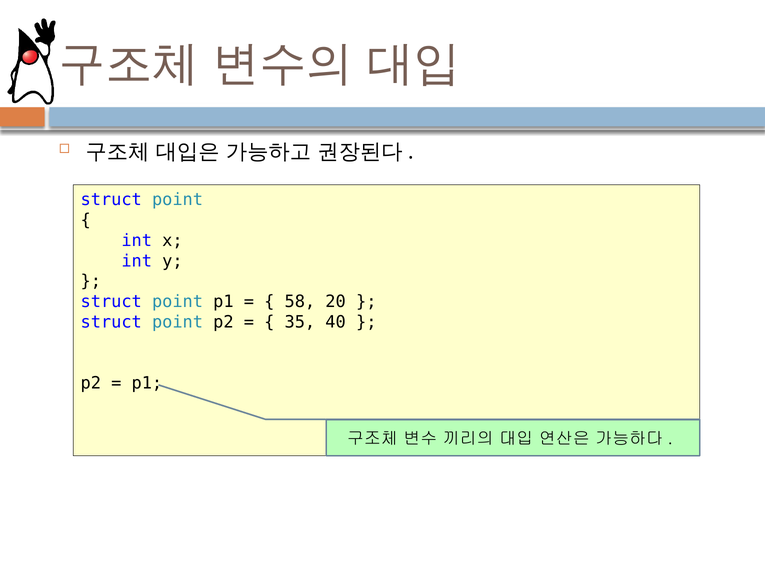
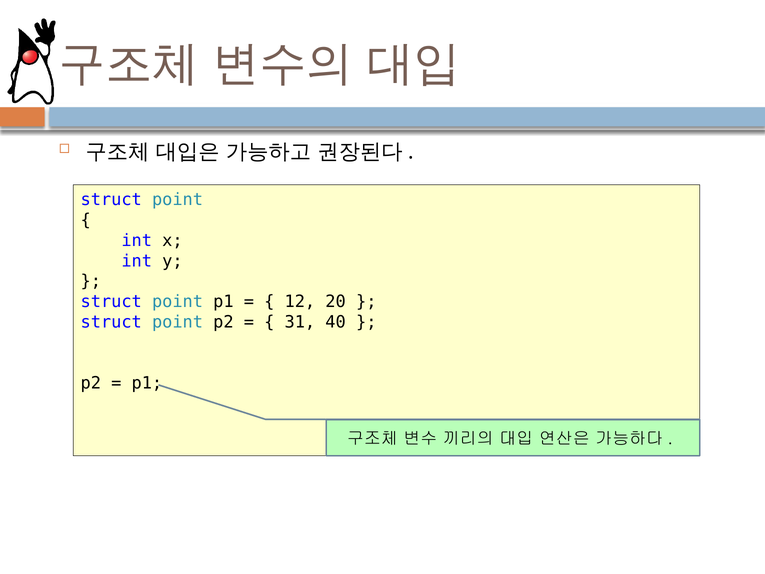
58: 58 -> 12 (300, 302)
35: 35 -> 31 (300, 322)
